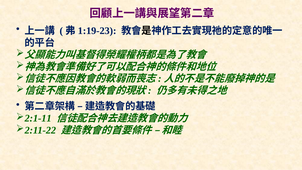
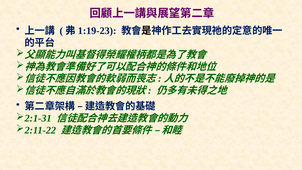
2:1-11: 2:1-11 -> 2:1-31 (38, 118)
